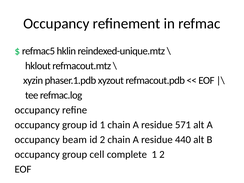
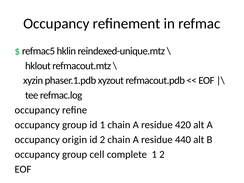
571: 571 -> 420 (183, 125)
beam: beam -> origin (75, 140)
